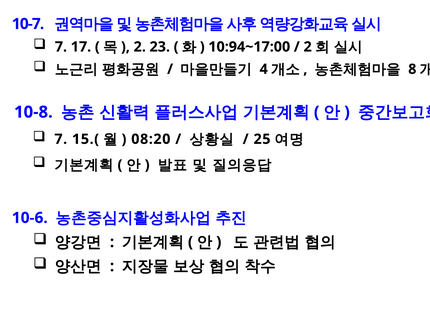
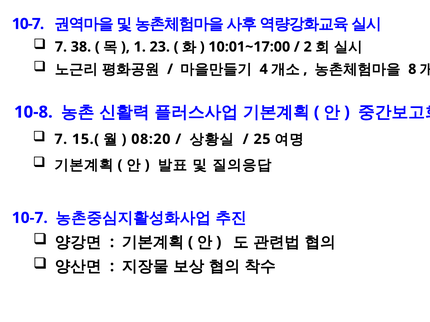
17: 17 -> 38 (81, 47)
2: 2 -> 1 (140, 47)
10:94~17:00: 10:94~17:00 -> 10:01~17:00 (249, 47)
10-6: 10-6 -> 10-7 (30, 218)
